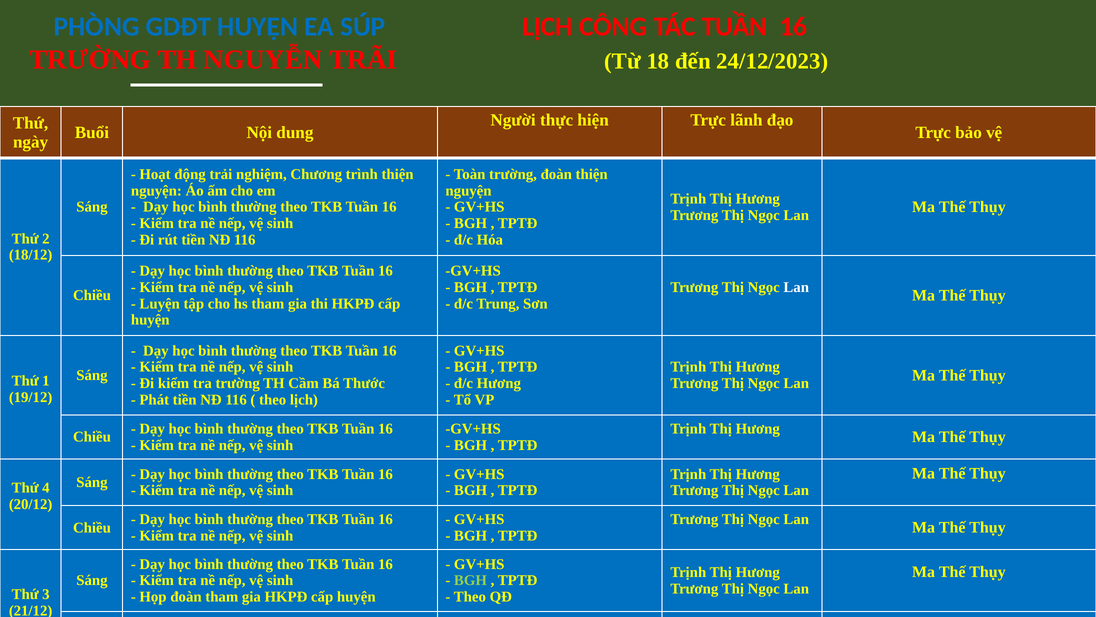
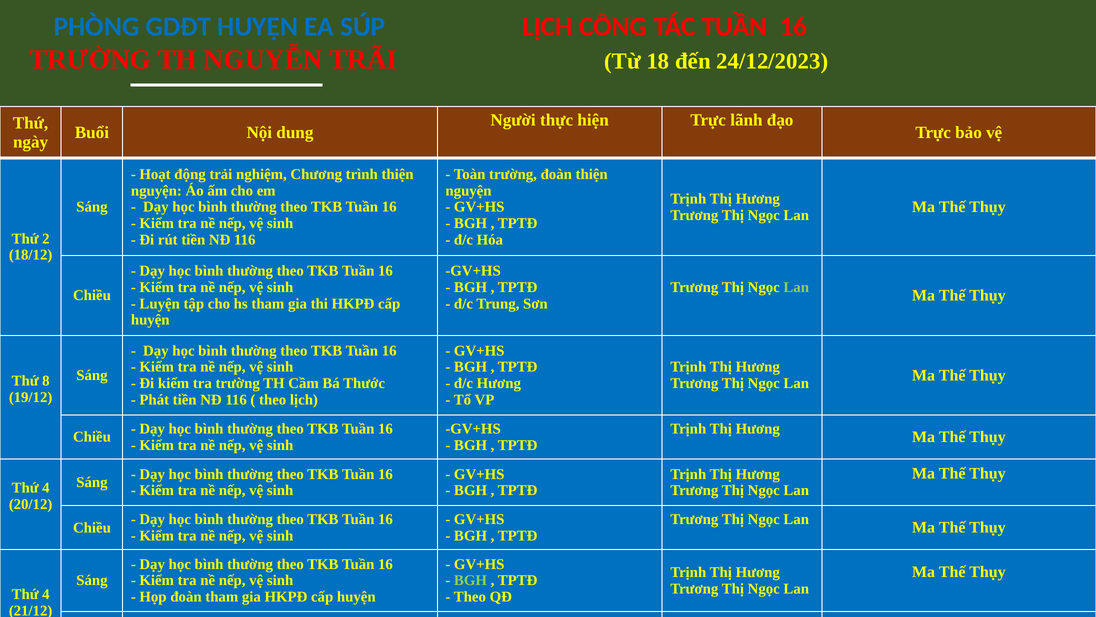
Lan colour: white -> light green (796, 287)
1: 1 -> 8 (46, 381)
3: 3 -> 4 (46, 594)
